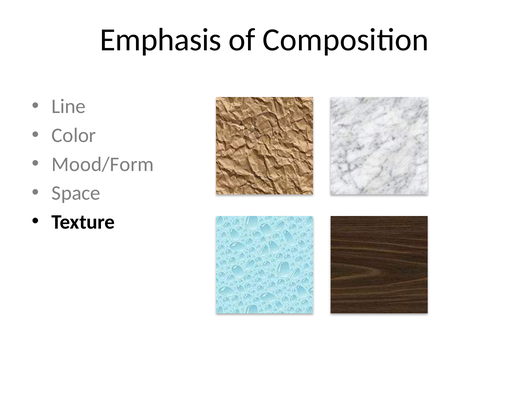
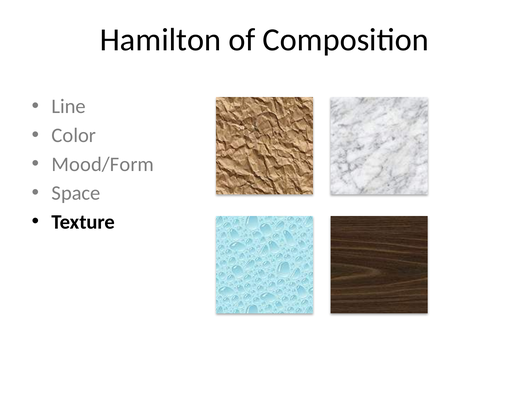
Emphasis: Emphasis -> Hamilton (160, 40)
